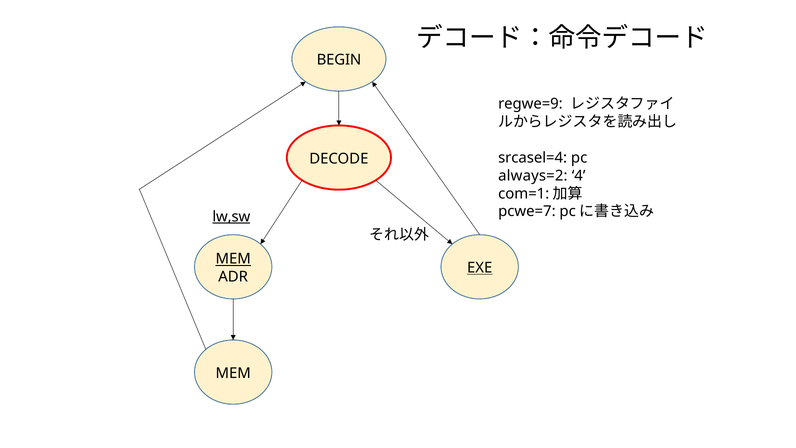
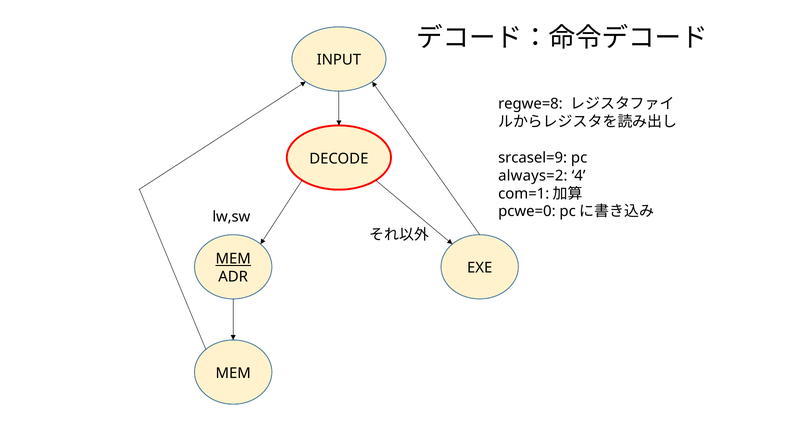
BEGIN: BEGIN -> INPUT (339, 60)
regwe=9: regwe=9 -> regwe=8 (530, 104)
srcasel=4: srcasel=4 -> srcasel=9 (533, 158)
pcwe=7: pcwe=7 -> pcwe=0 (527, 211)
lw,sw underline: present -> none (231, 217)
EXE underline: present -> none (480, 268)
